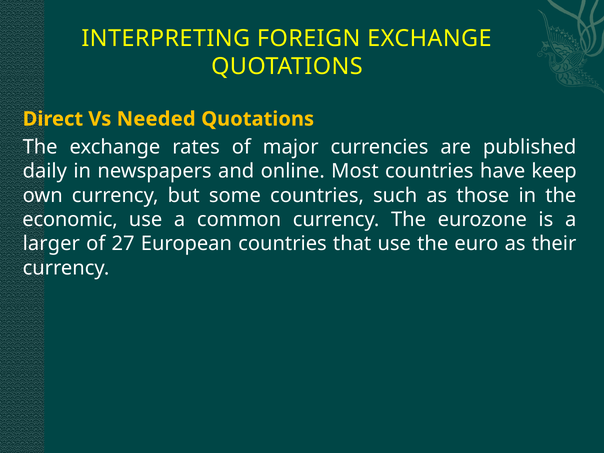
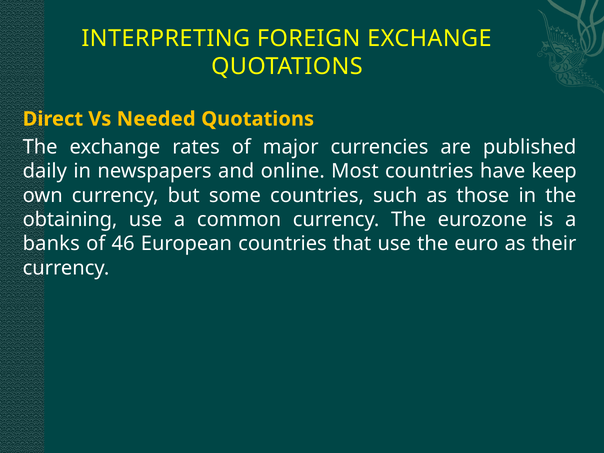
economic: economic -> obtaining (70, 220)
larger: larger -> banks (51, 244)
27: 27 -> 46 (123, 244)
